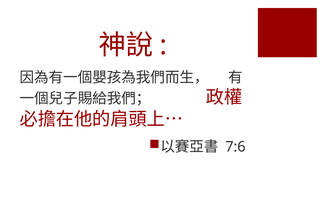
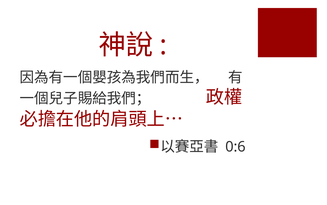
7:6: 7:6 -> 0:6 (236, 146)
